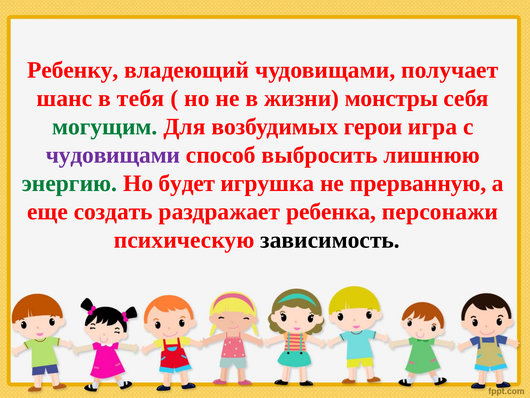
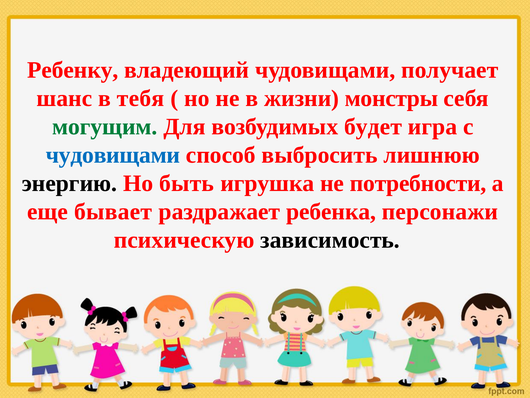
герои: герои -> будет (373, 127)
чудовищами colour: purple -> blue (113, 155)
энергию colour: green -> black (69, 183)
будет: будет -> быть (187, 183)
прерванную: прерванную -> потребности (418, 183)
создать: создать -> бывает (113, 211)
